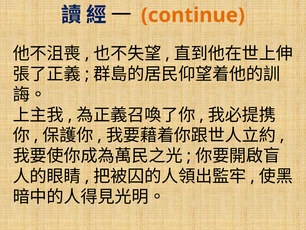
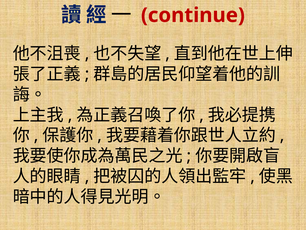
continue colour: orange -> red (193, 15)
